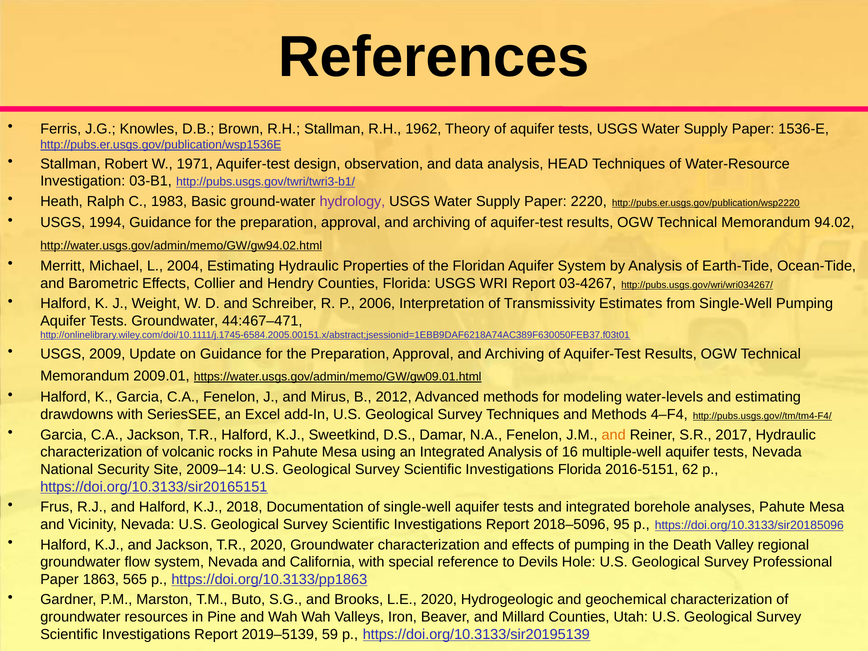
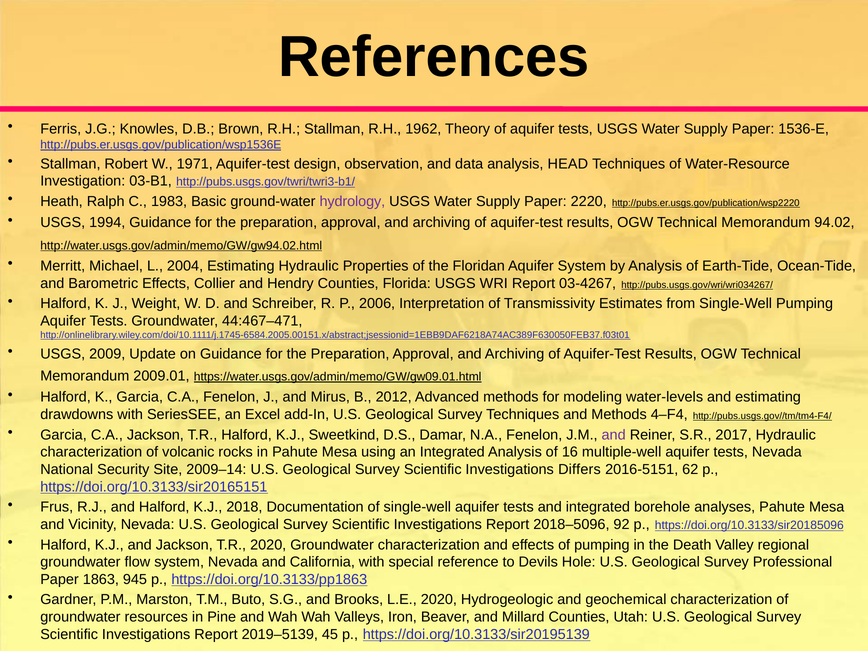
and colour: orange -> purple (614, 435)
Investigations Florida: Florida -> Differs (579, 469)
95: 95 -> 92 (622, 524)
565: 565 -> 945 (135, 579)
59: 59 -> 45 (330, 634)
